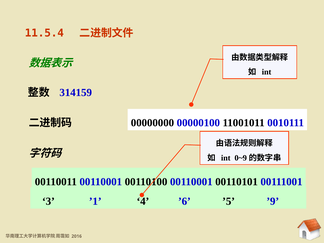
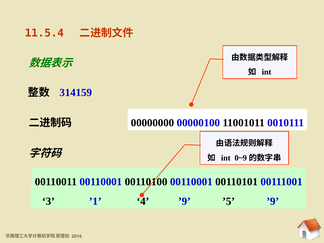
4 ’6: ’6 -> ’9 (184, 201)
